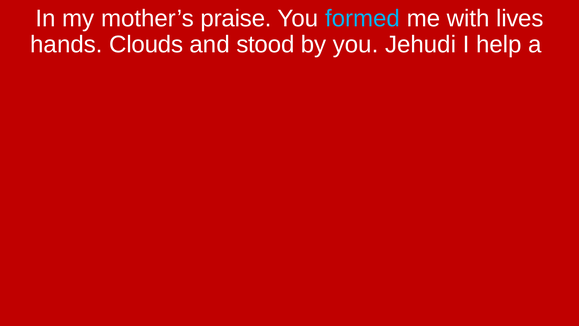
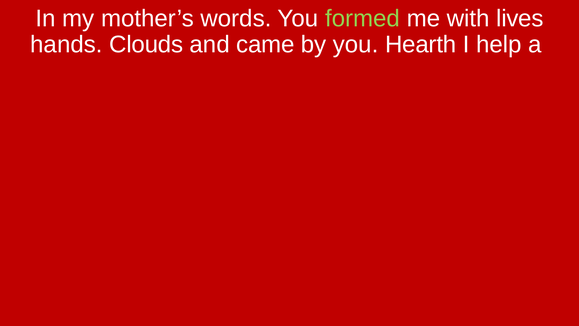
praise: praise -> words (236, 18)
formed colour: light blue -> light green (363, 18)
stood: stood -> came (265, 44)
Jehudi: Jehudi -> Hearth (421, 44)
